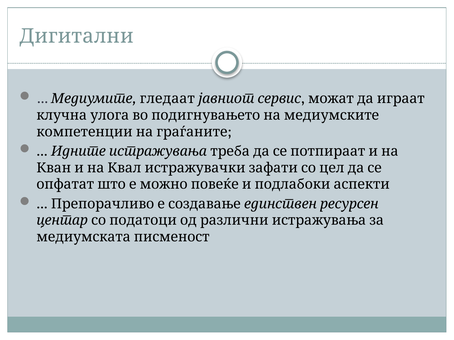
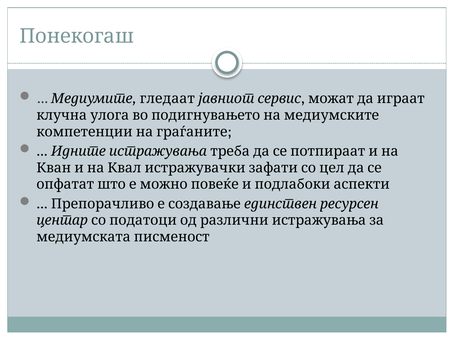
Дигитални: Дигитални -> Понекогаш (77, 36)
